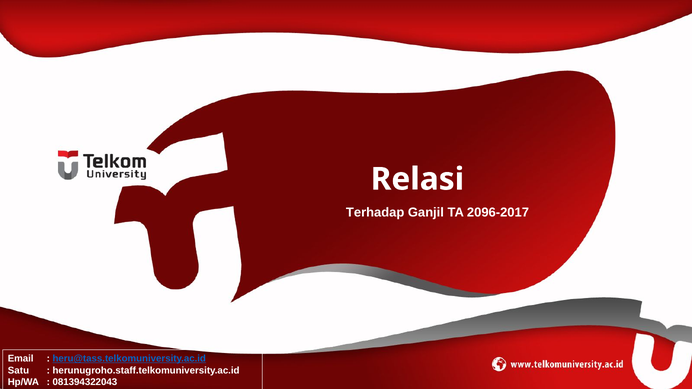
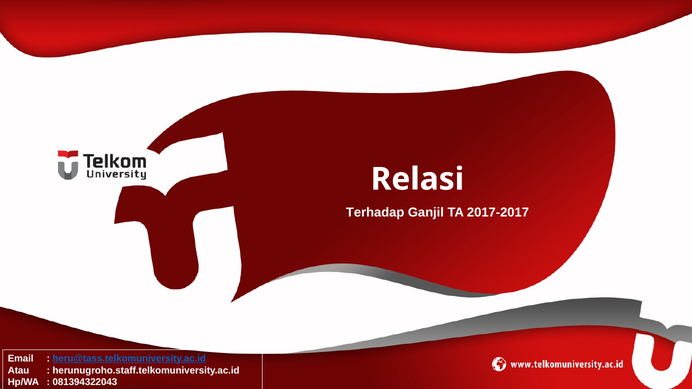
2096-2017: 2096-2017 -> 2017-2017 (498, 213)
Satu: Satu -> Atau (19, 371)
